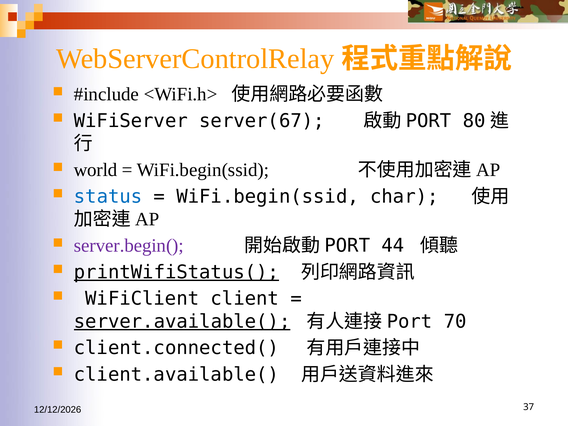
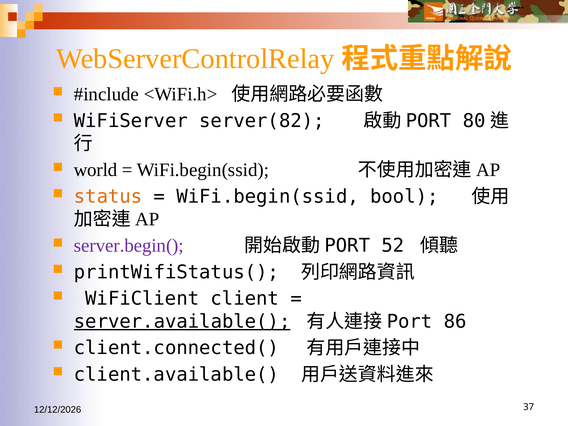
server(67: server(67 -> server(82 (262, 121)
status colour: blue -> orange (108, 197)
char: char -> bool (404, 197)
44: 44 -> 52 (393, 246)
printWifiStatus( underline: present -> none (176, 272)
70: 70 -> 86 (455, 321)
